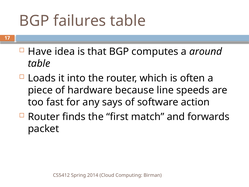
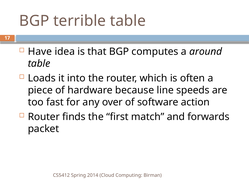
failures: failures -> terrible (80, 21)
says: says -> over (112, 102)
